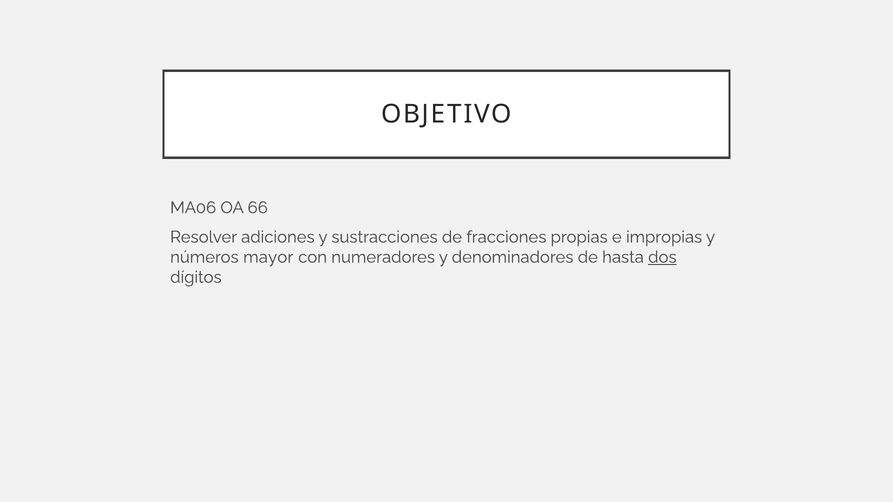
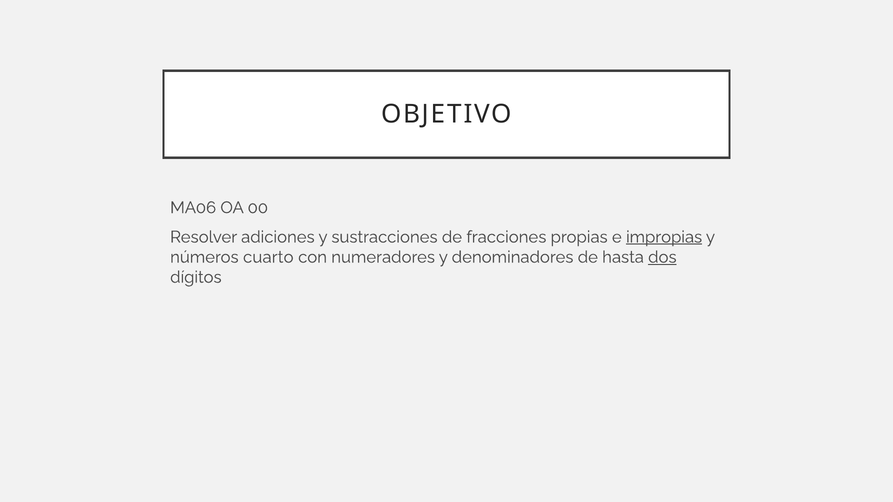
66: 66 -> 00 (258, 208)
impropias underline: none -> present (664, 237)
mayor: mayor -> cuarto (268, 257)
